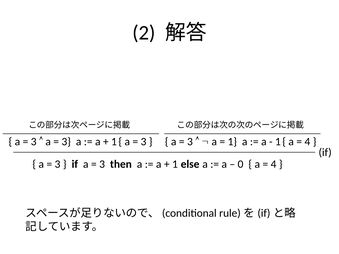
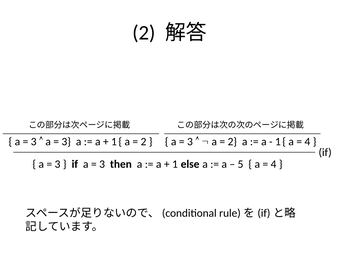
3: 3 -> 2 (144, 142)
1: 1 -> 2 (232, 142)
0: 0 -> 5 (241, 164)
